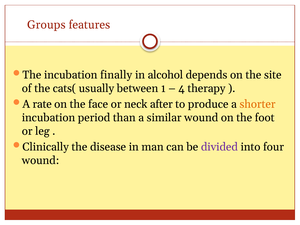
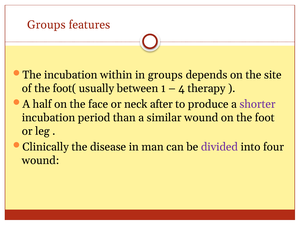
finally: finally -> within (116, 75)
in alcohol: alcohol -> groups (165, 75)
cats(: cats( -> foot( (64, 88)
rate: rate -> half (42, 104)
shorter colour: orange -> purple (258, 104)
